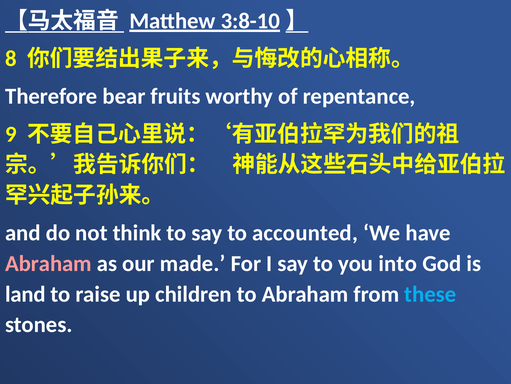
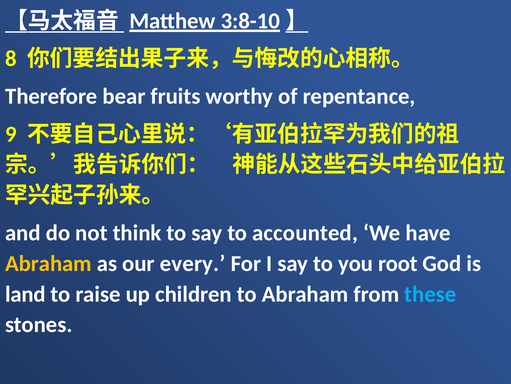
Abraham colour: pink -> yellow (48, 263)
made: made -> every (193, 263)
into: into -> root (398, 263)
